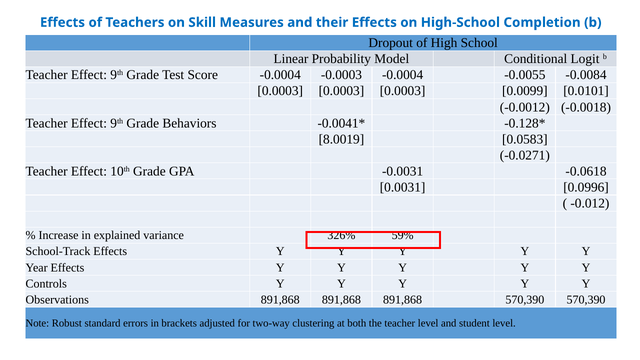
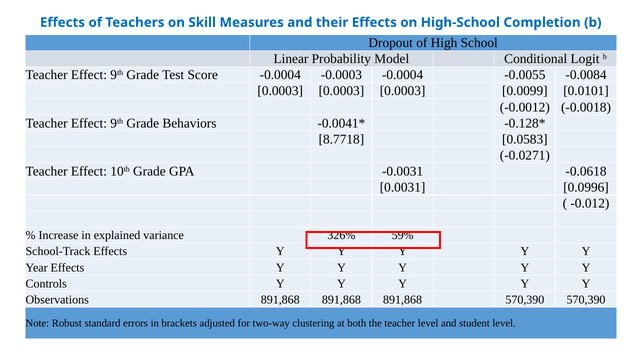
8.0019: 8.0019 -> 8.7718 (341, 139)
